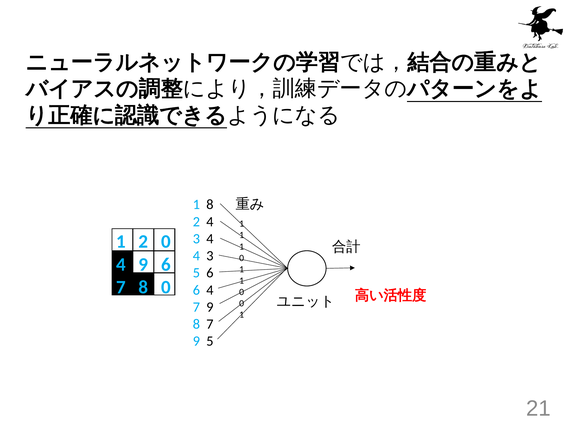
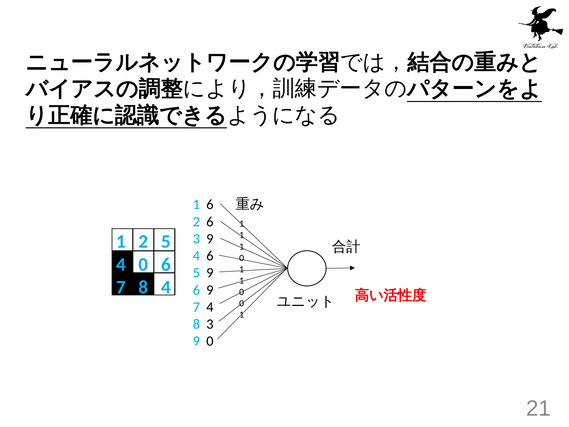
1 8: 8 -> 6 (210, 204)
2 4: 4 -> 6 (210, 222)
4: 4 -> 9 (210, 239)
2 0: 0 -> 5 (166, 242)
3: 3 -> 6 (210, 256)
4 9: 9 -> 0 (143, 264)
5 6: 6 -> 9 (210, 273)
8 0: 0 -> 4 (166, 287)
6 4: 4 -> 9 (210, 290)
9: 9 -> 4 (210, 307)
8 7: 7 -> 3 (210, 324)
9 5: 5 -> 0 (210, 341)
